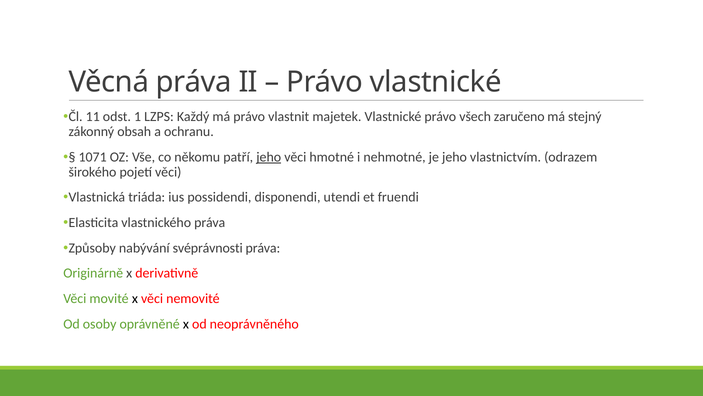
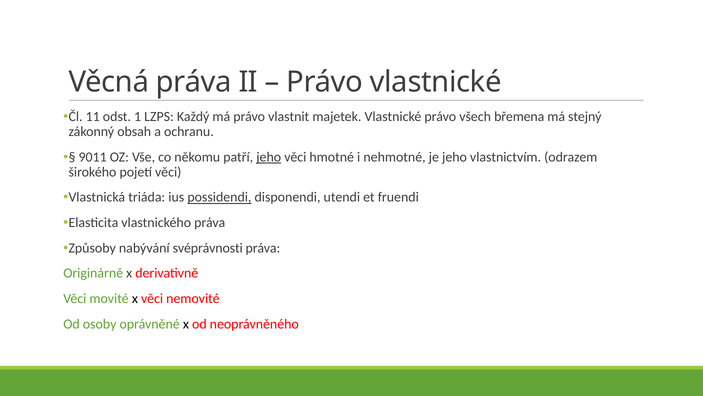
zaručeno: zaručeno -> břemena (519, 116)
1071: 1071 -> 9011 (93, 157)
possidendi underline: none -> present (219, 197)
